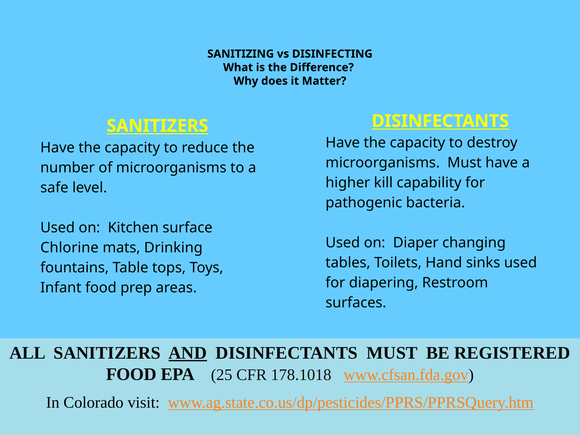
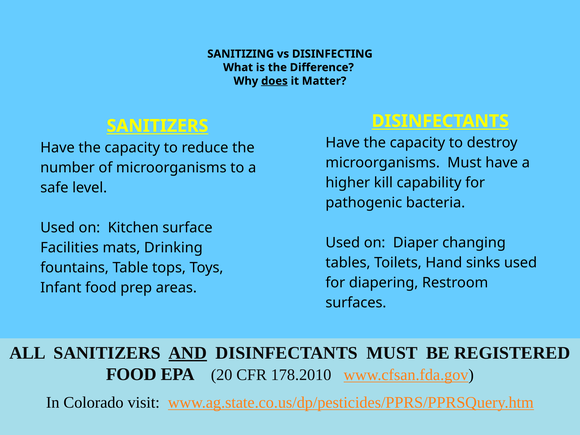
does underline: none -> present (274, 81)
Chlorine: Chlorine -> Facilities (70, 248)
25: 25 -> 20 (222, 375)
178.1018: 178.1018 -> 178.2010 (301, 375)
